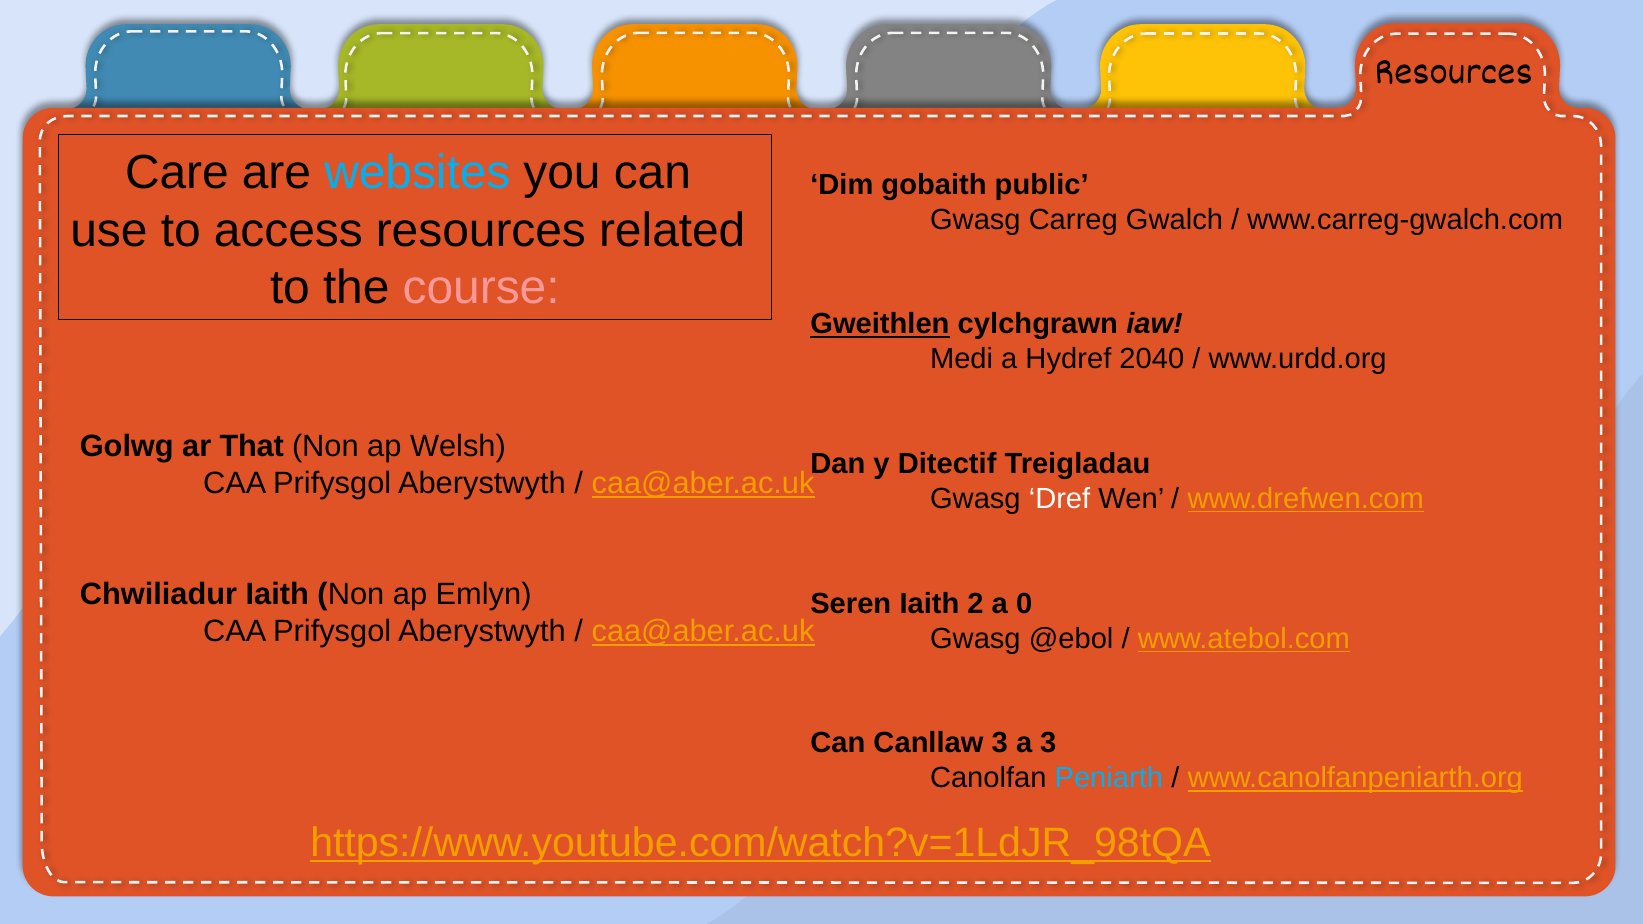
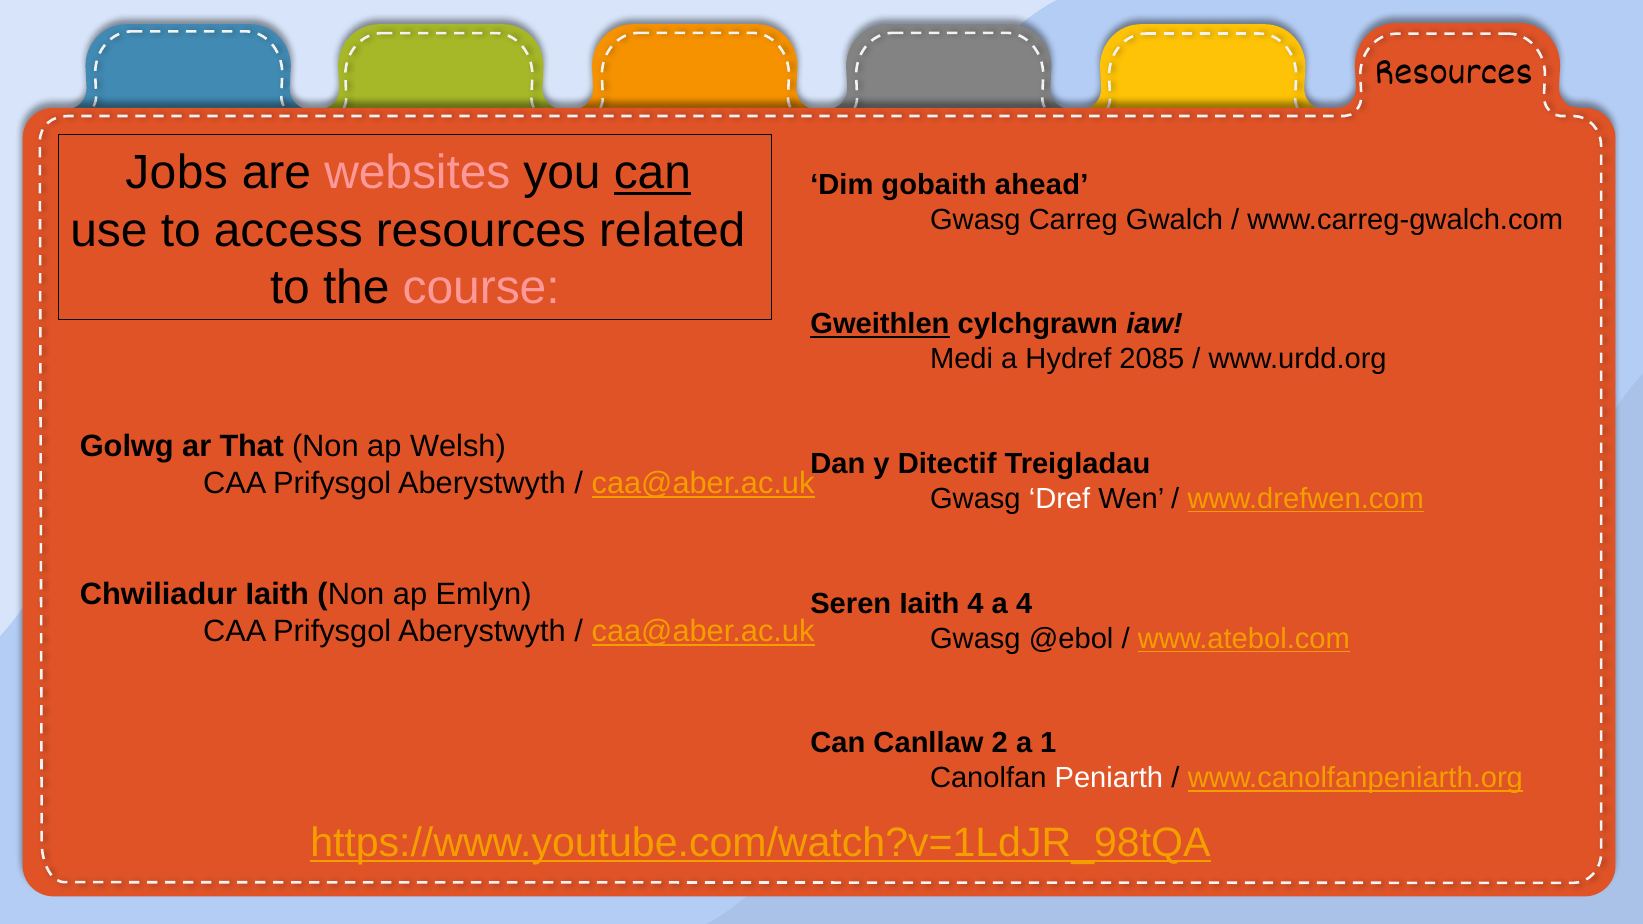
Care: Care -> Jobs (177, 173)
websites colour: light blue -> pink (417, 173)
can underline: none -> present (652, 173)
public: public -> ahead (1042, 185)
2040: 2040 -> 2085 (1152, 359)
Iaith 2: 2 -> 4 (976, 604)
a 0: 0 -> 4 (1024, 604)
Canllaw 3: 3 -> 2 (1000, 743)
a 3: 3 -> 1 (1048, 743)
Peniarth colour: light blue -> white (1109, 778)
